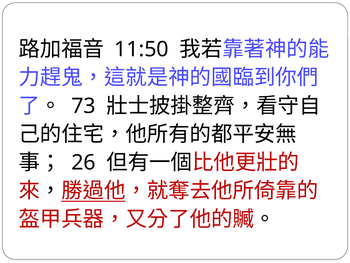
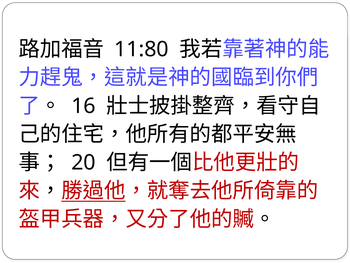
11:50: 11:50 -> 11:80 (141, 49)
73: 73 -> 16 (83, 106)
26: 26 -> 20 (83, 162)
